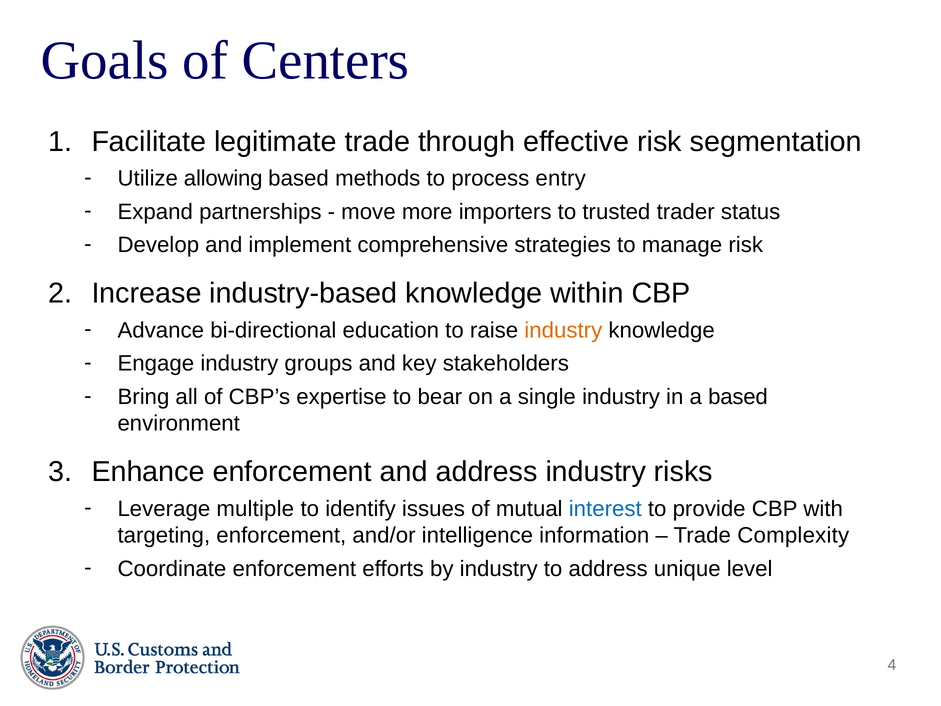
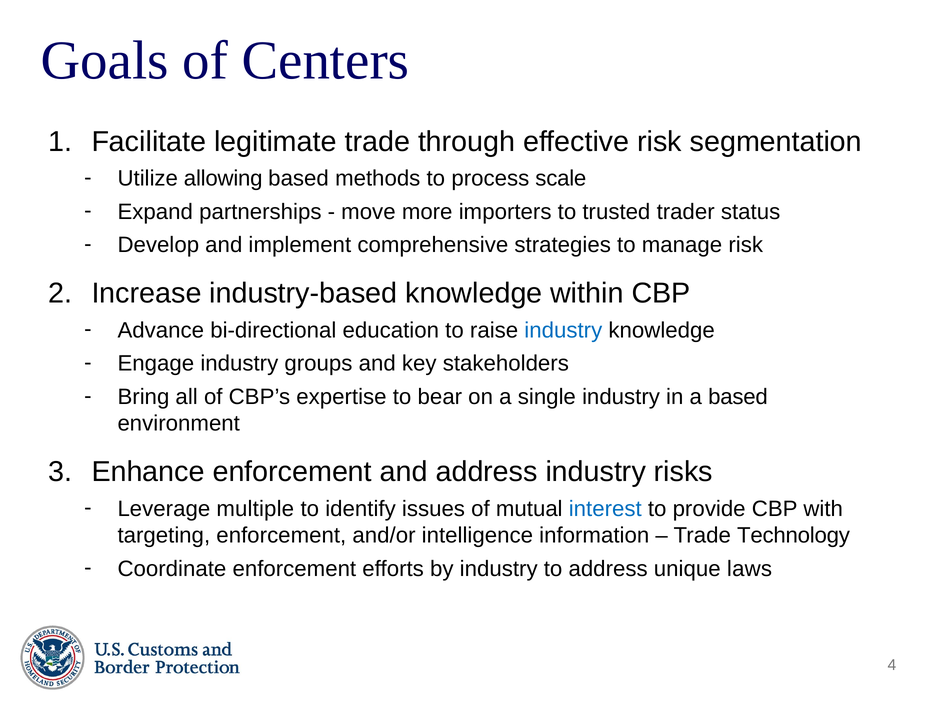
entry: entry -> scale (561, 178)
industry colour: orange -> blue (563, 330)
Complexity: Complexity -> Technology (793, 535)
level: level -> laws (750, 569)
